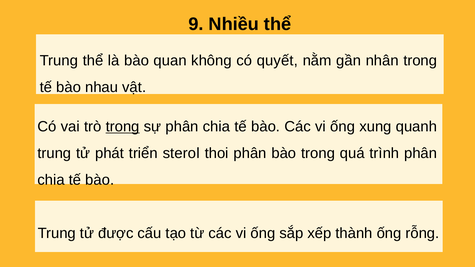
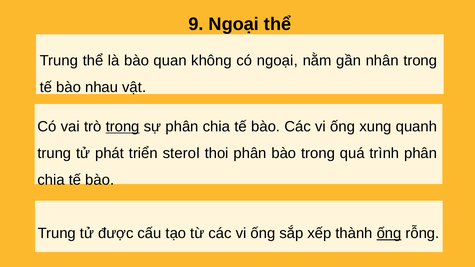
9 Nhiều: Nhiều -> Ngoại (234, 24)
có quyết: quyết -> ngoại (277, 61)
ống underline: none -> present (389, 234)
